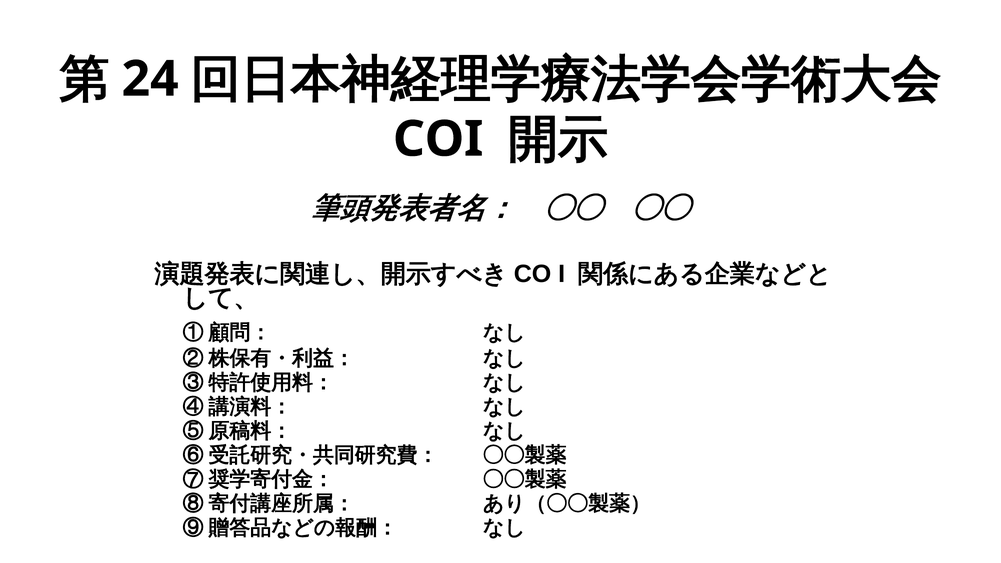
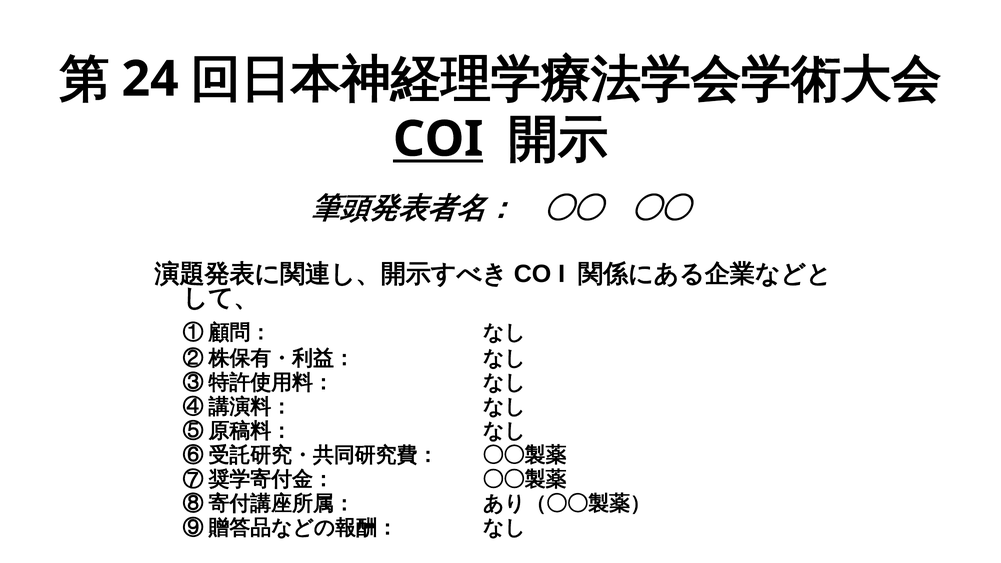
COI underline: none -> present (438, 139)
